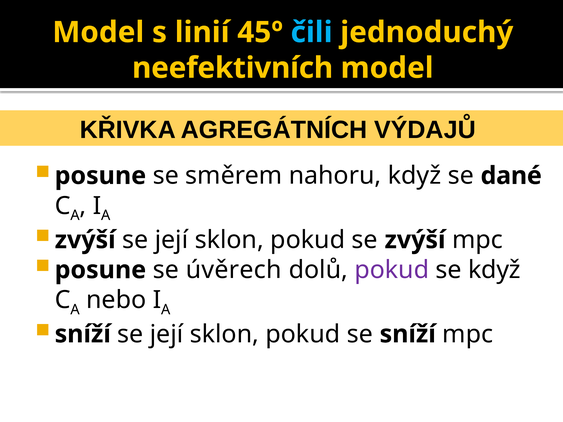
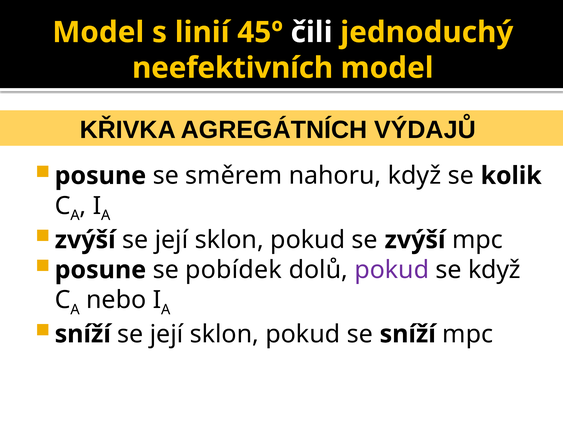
čili colour: light blue -> white (312, 32)
dané: dané -> kolik (511, 176)
úvěrech: úvěrech -> pobídek (234, 270)
